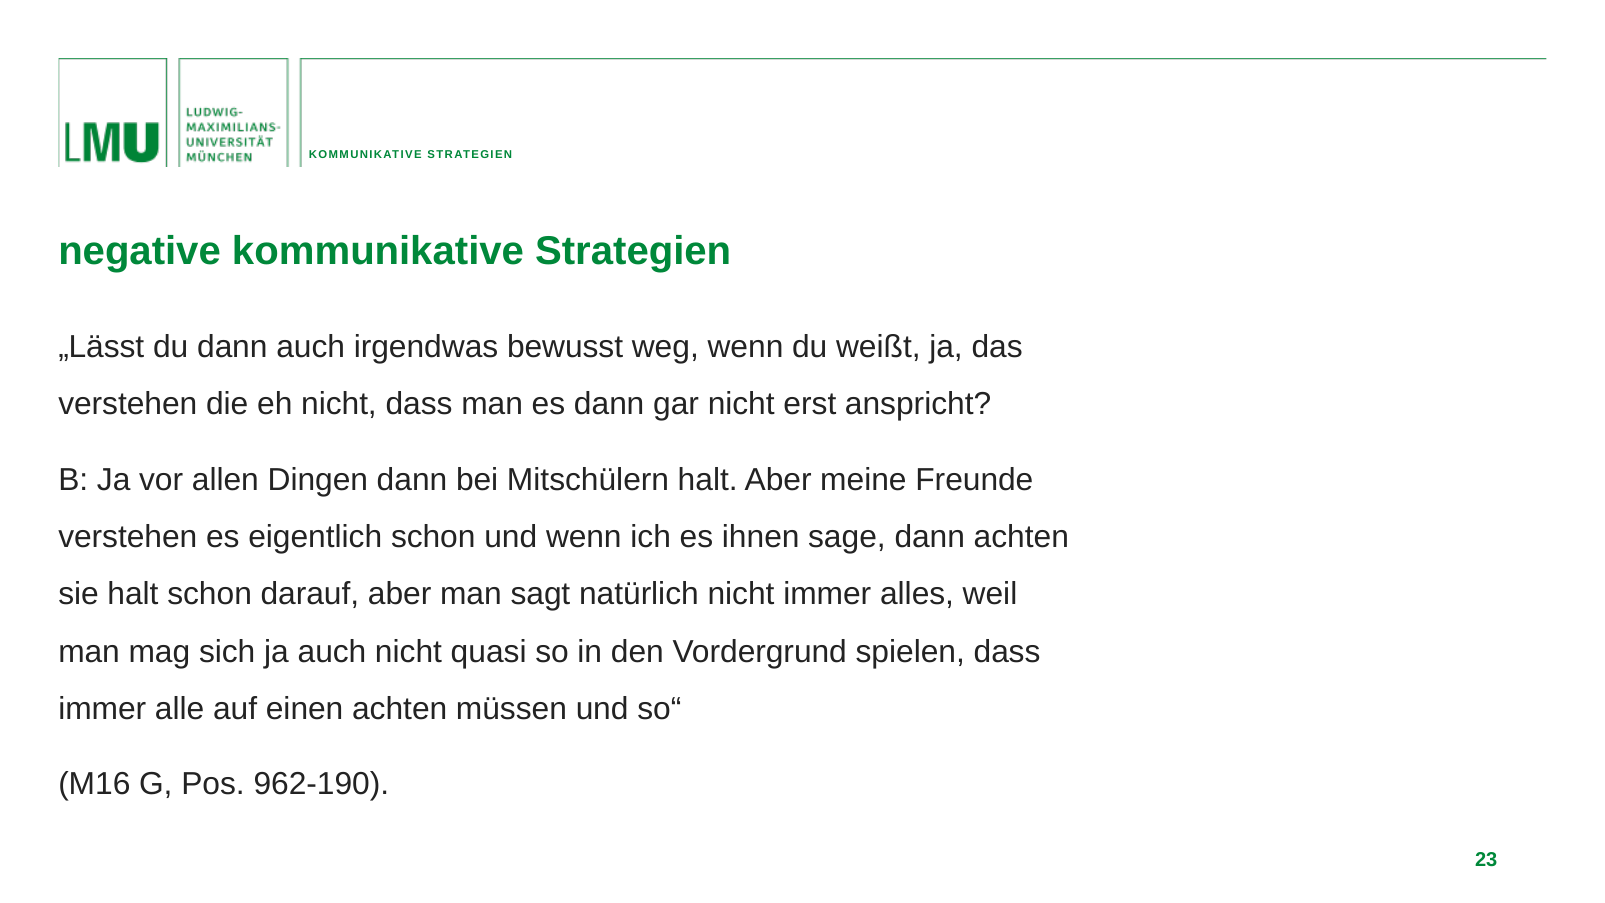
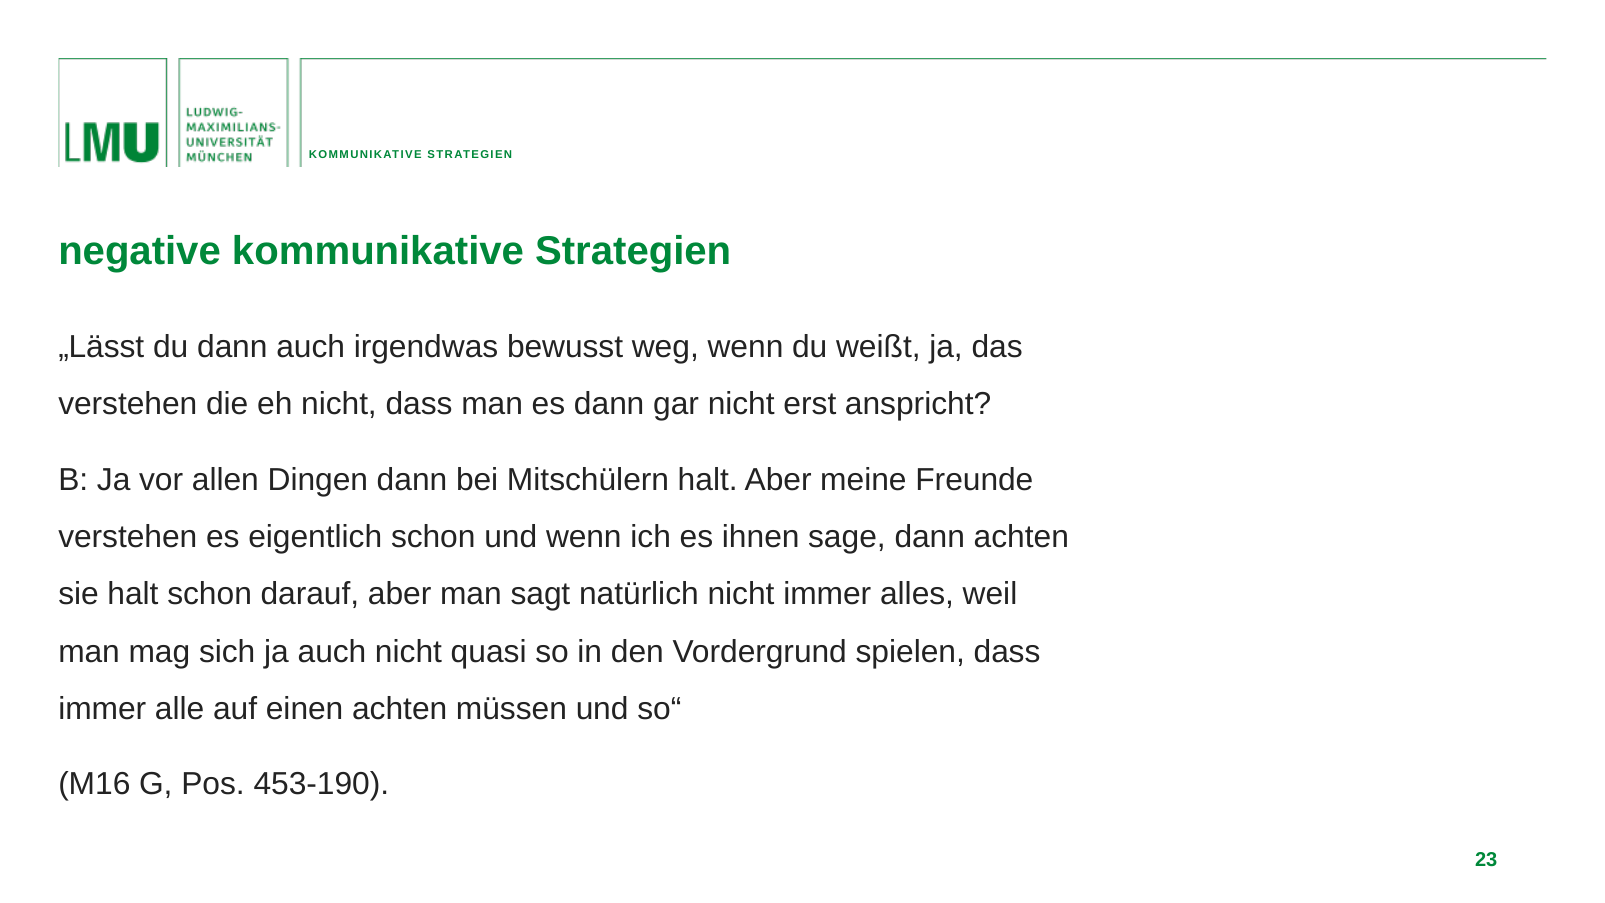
962-190: 962-190 -> 453-190 (321, 784)
